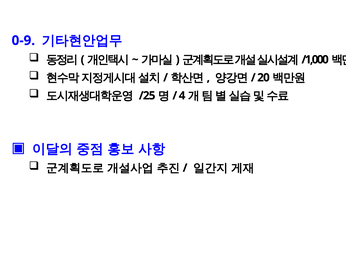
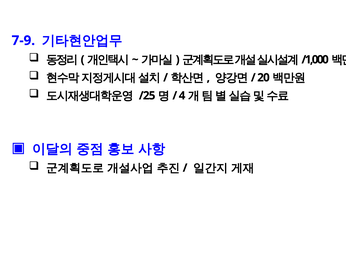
0-9: 0-9 -> 7-9 (23, 40)
